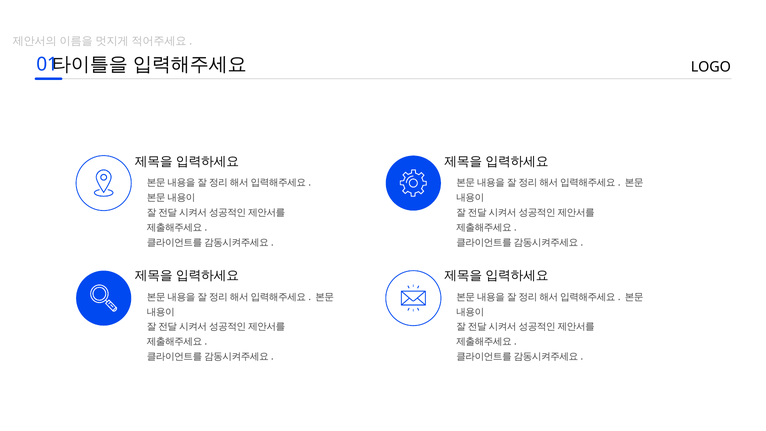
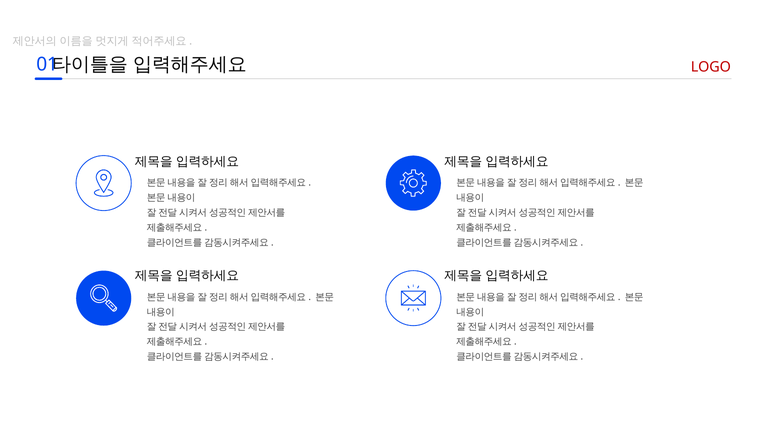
LOGO colour: black -> red (711, 67)
